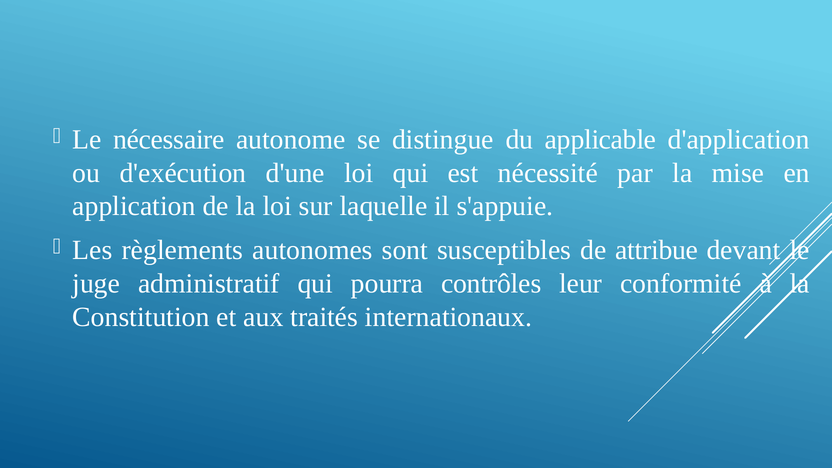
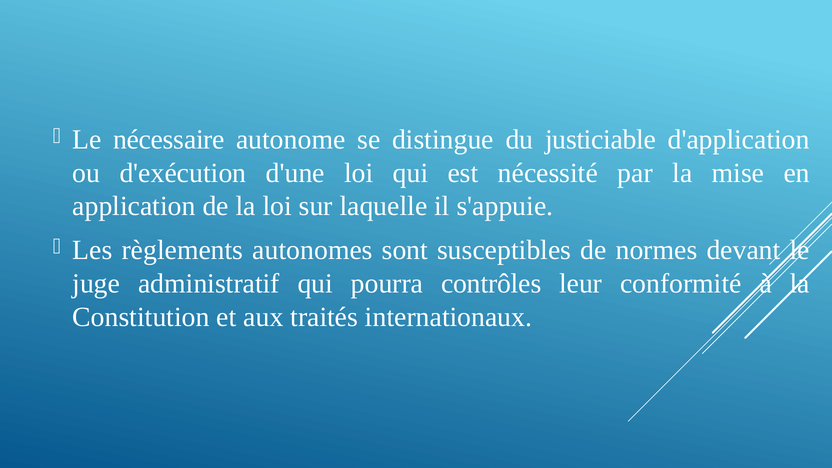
applicable: applicable -> justiciable (601, 140)
attribue: attribue -> normes (657, 250)
